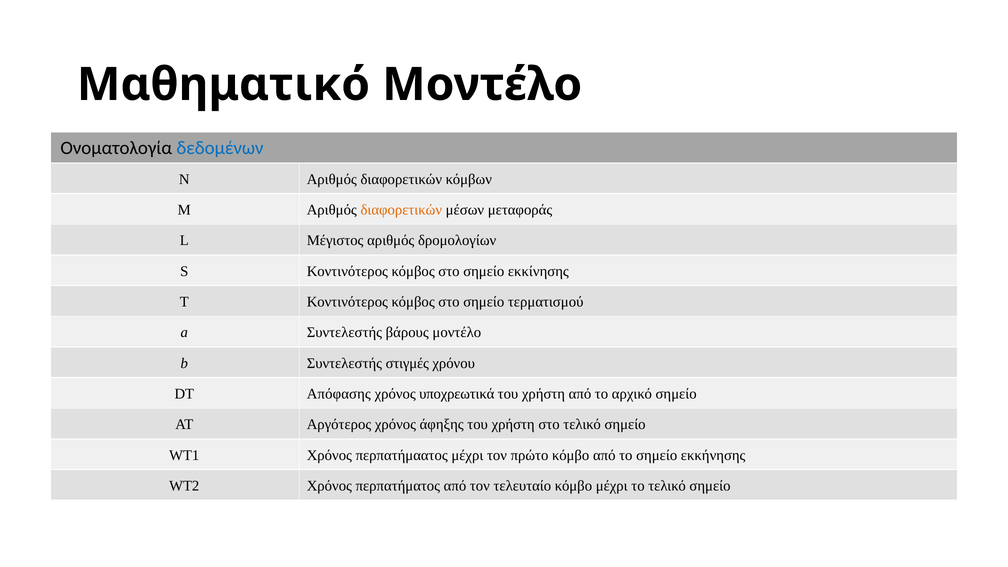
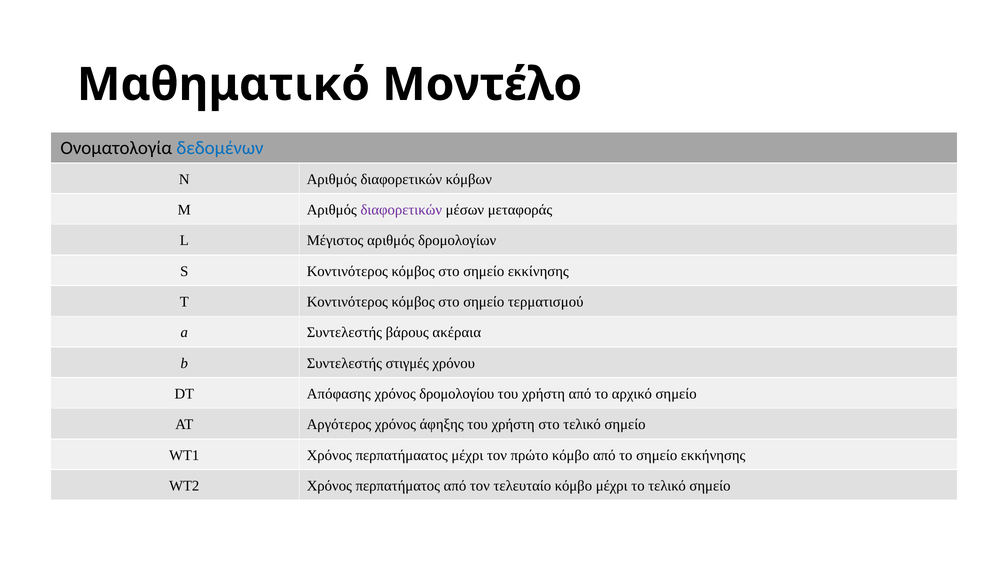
διαφορετικών colour: orange -> purple (401, 210)
βάρους μοντέλο: μοντέλο -> ακέραια (457, 333)
υποχρεωτικά: υποχρεωτικά -> δρομολογίου (457, 394)
